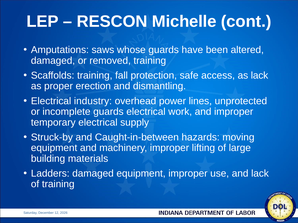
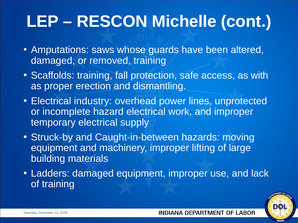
as lack: lack -> with (260, 76)
incomplete guards: guards -> hazard (108, 112)
